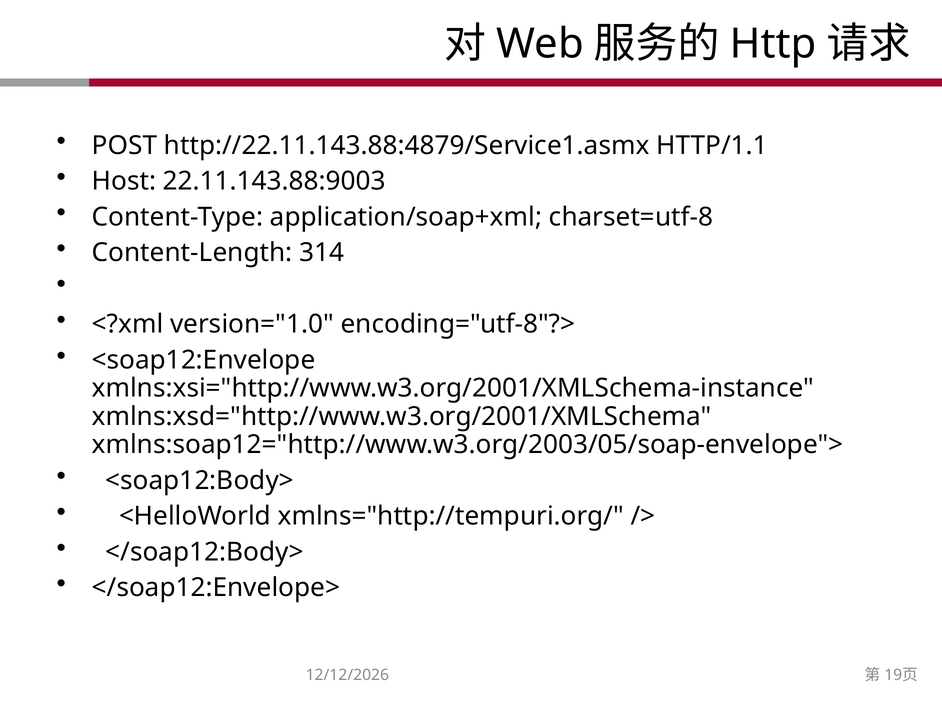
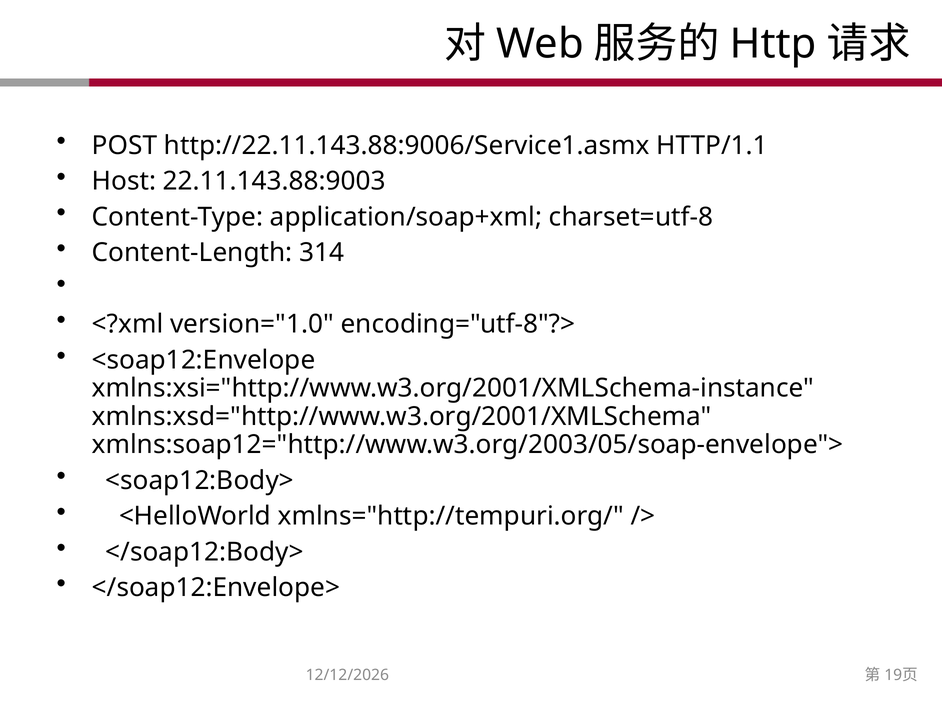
http://22.11.143.88:4879/Service1.asmx: http://22.11.143.88:4879/Service1.asmx -> http://22.11.143.88:9006/Service1.asmx (407, 146)
